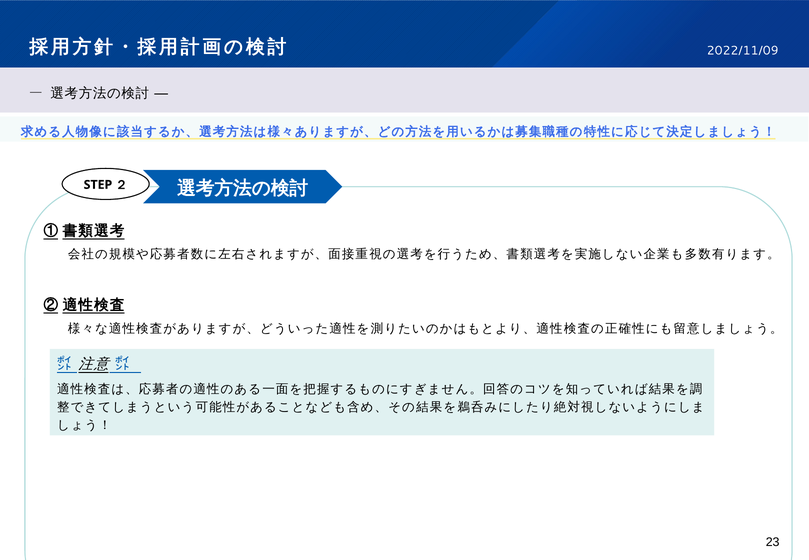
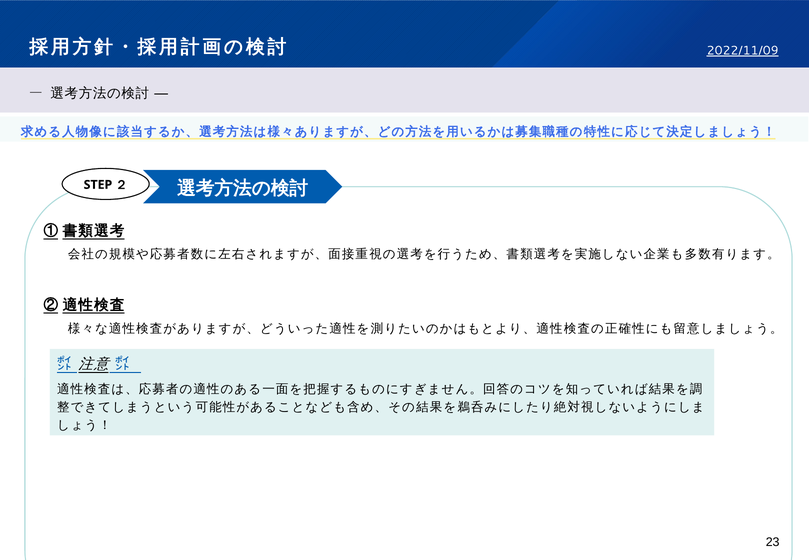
2022/11/09 underline: none -> present (743, 51)
